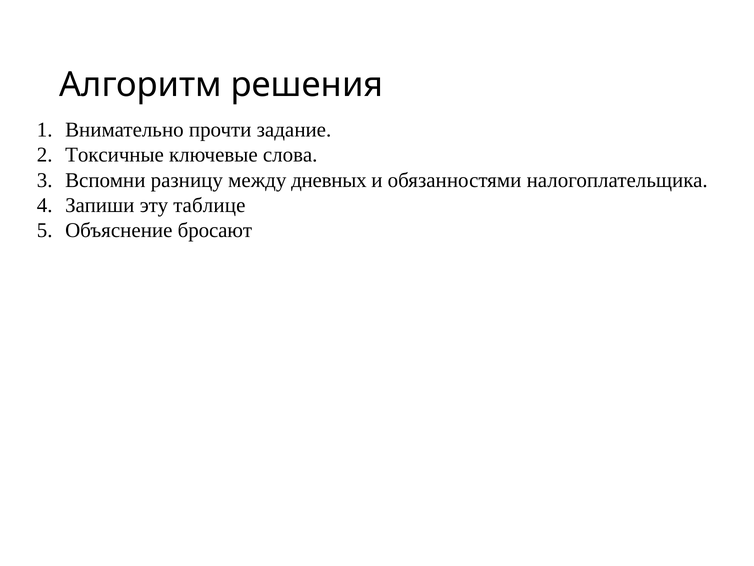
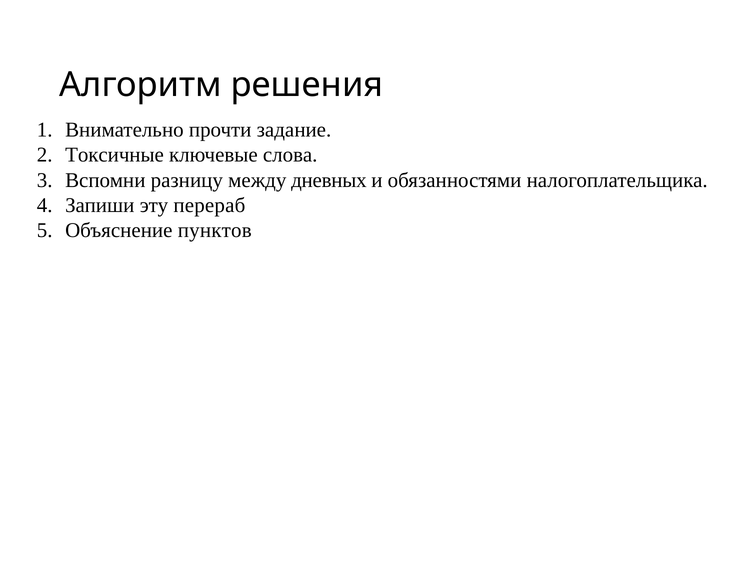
таблице: таблице -> перераб (209, 205)
бросают: бросают -> пунктов (215, 230)
